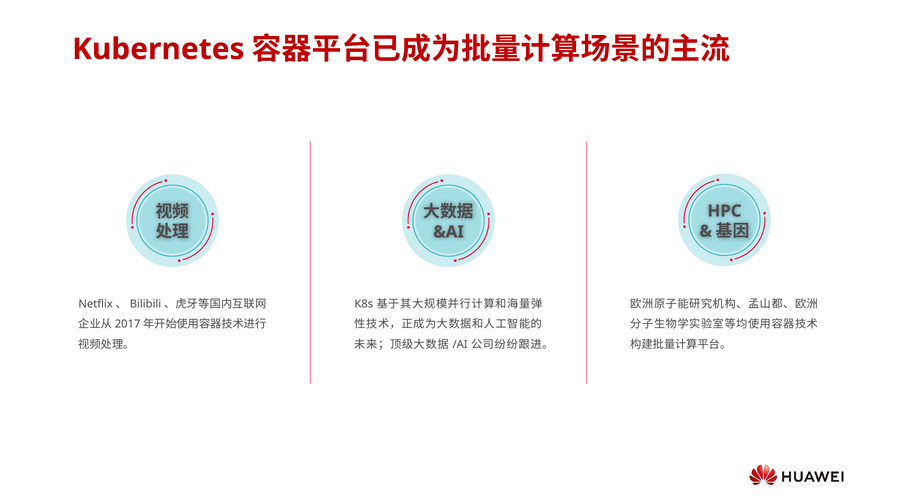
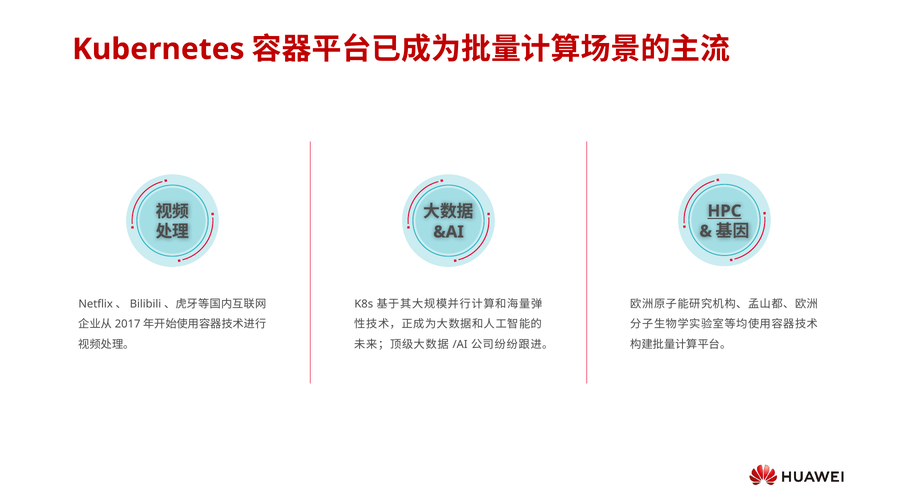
HPC underline: none -> present (724, 211)
